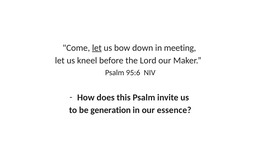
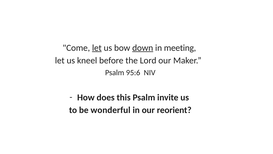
down underline: none -> present (143, 48)
generation: generation -> wonderful (111, 110)
essence: essence -> reorient (174, 110)
